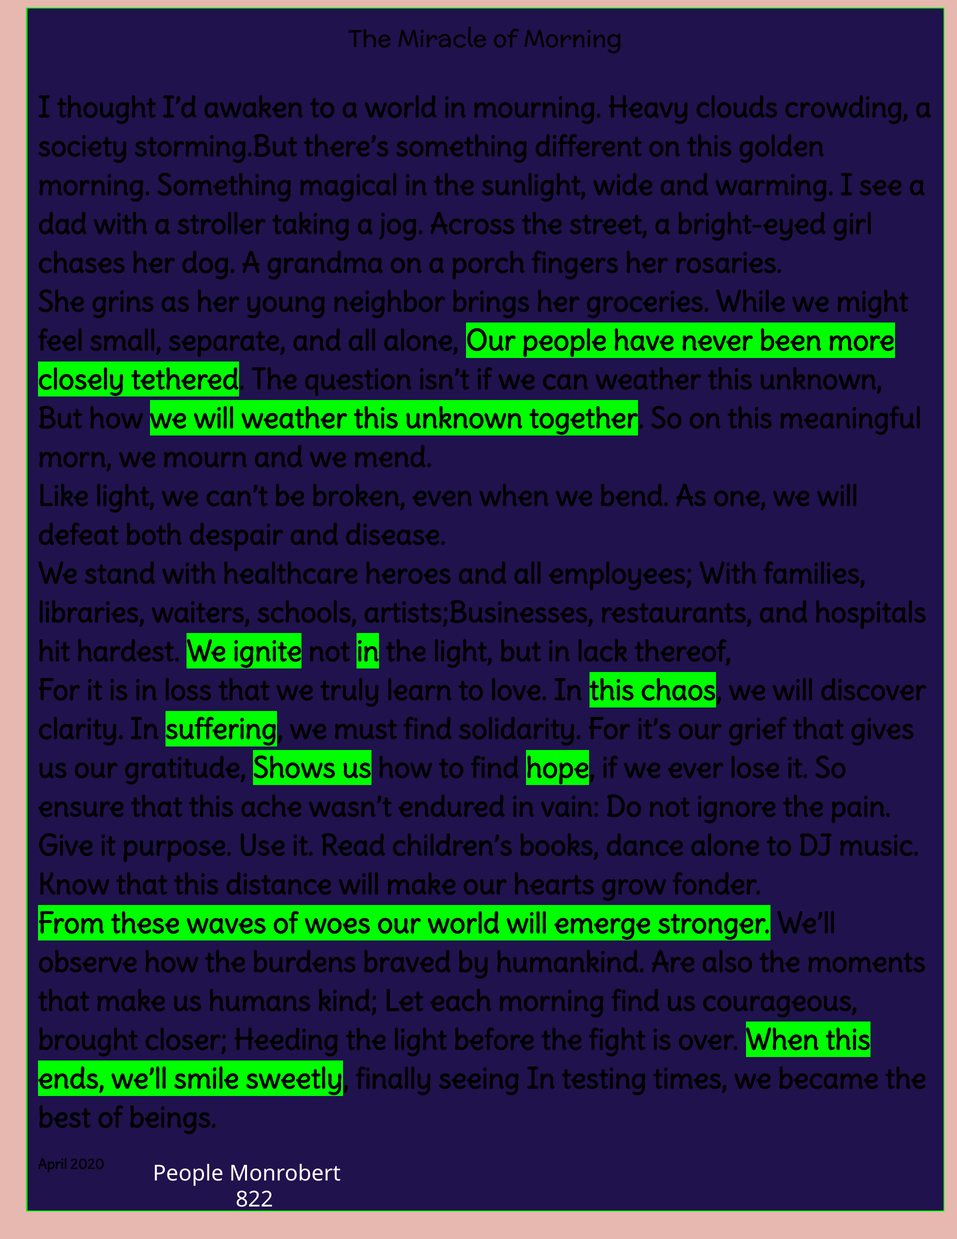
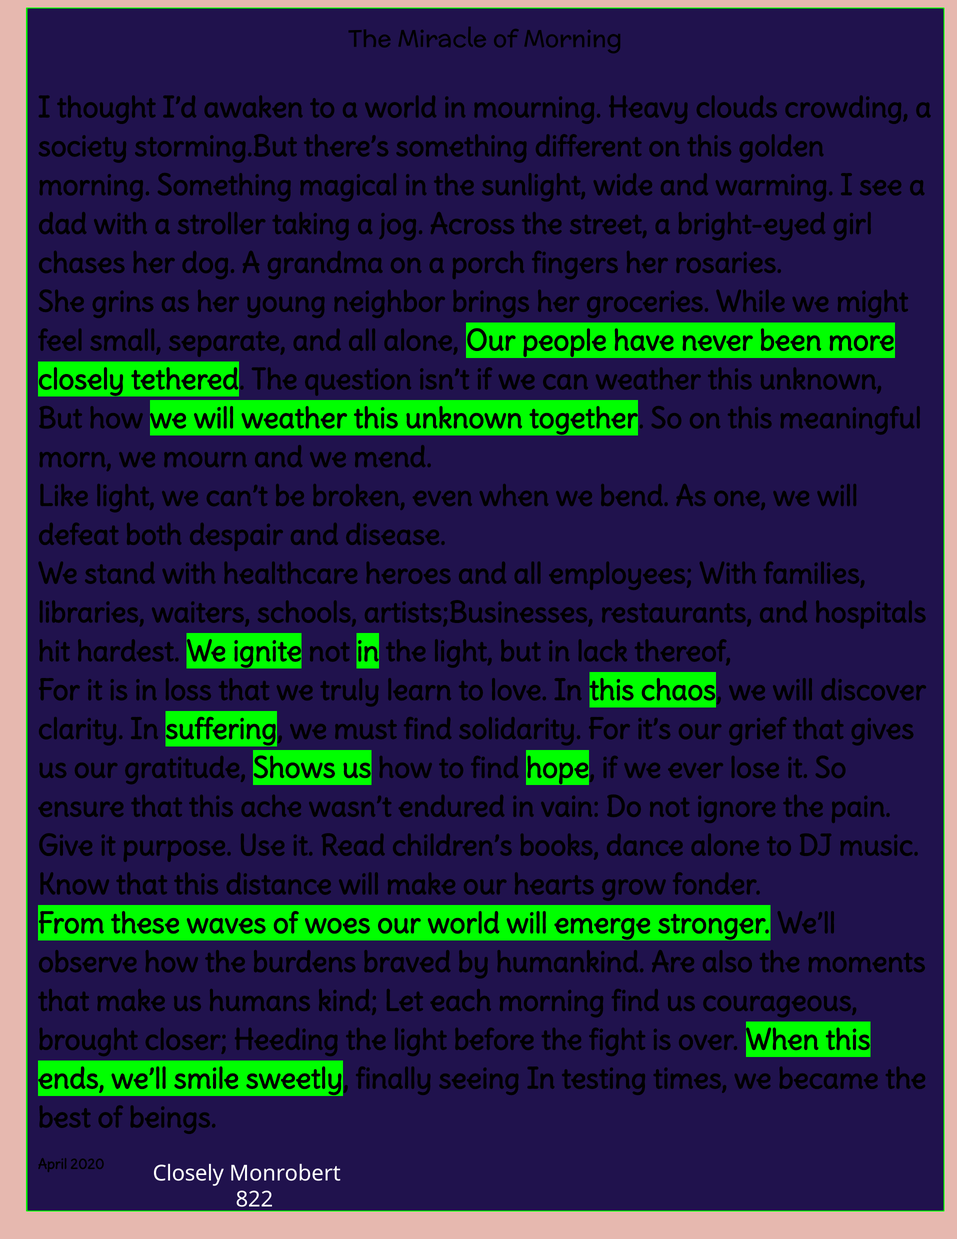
People: People -> Closely (188, 1173)
